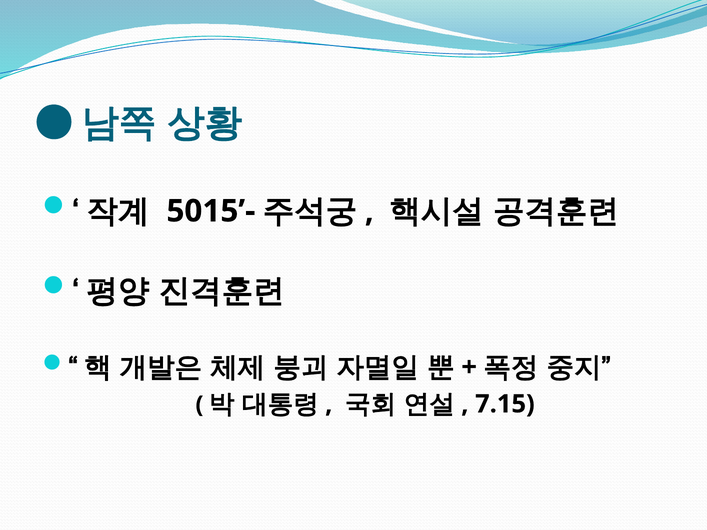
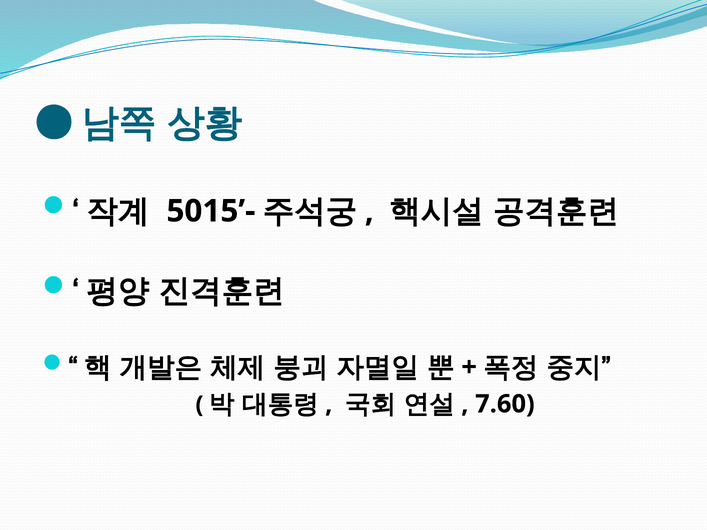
7.15: 7.15 -> 7.60 (505, 404)
